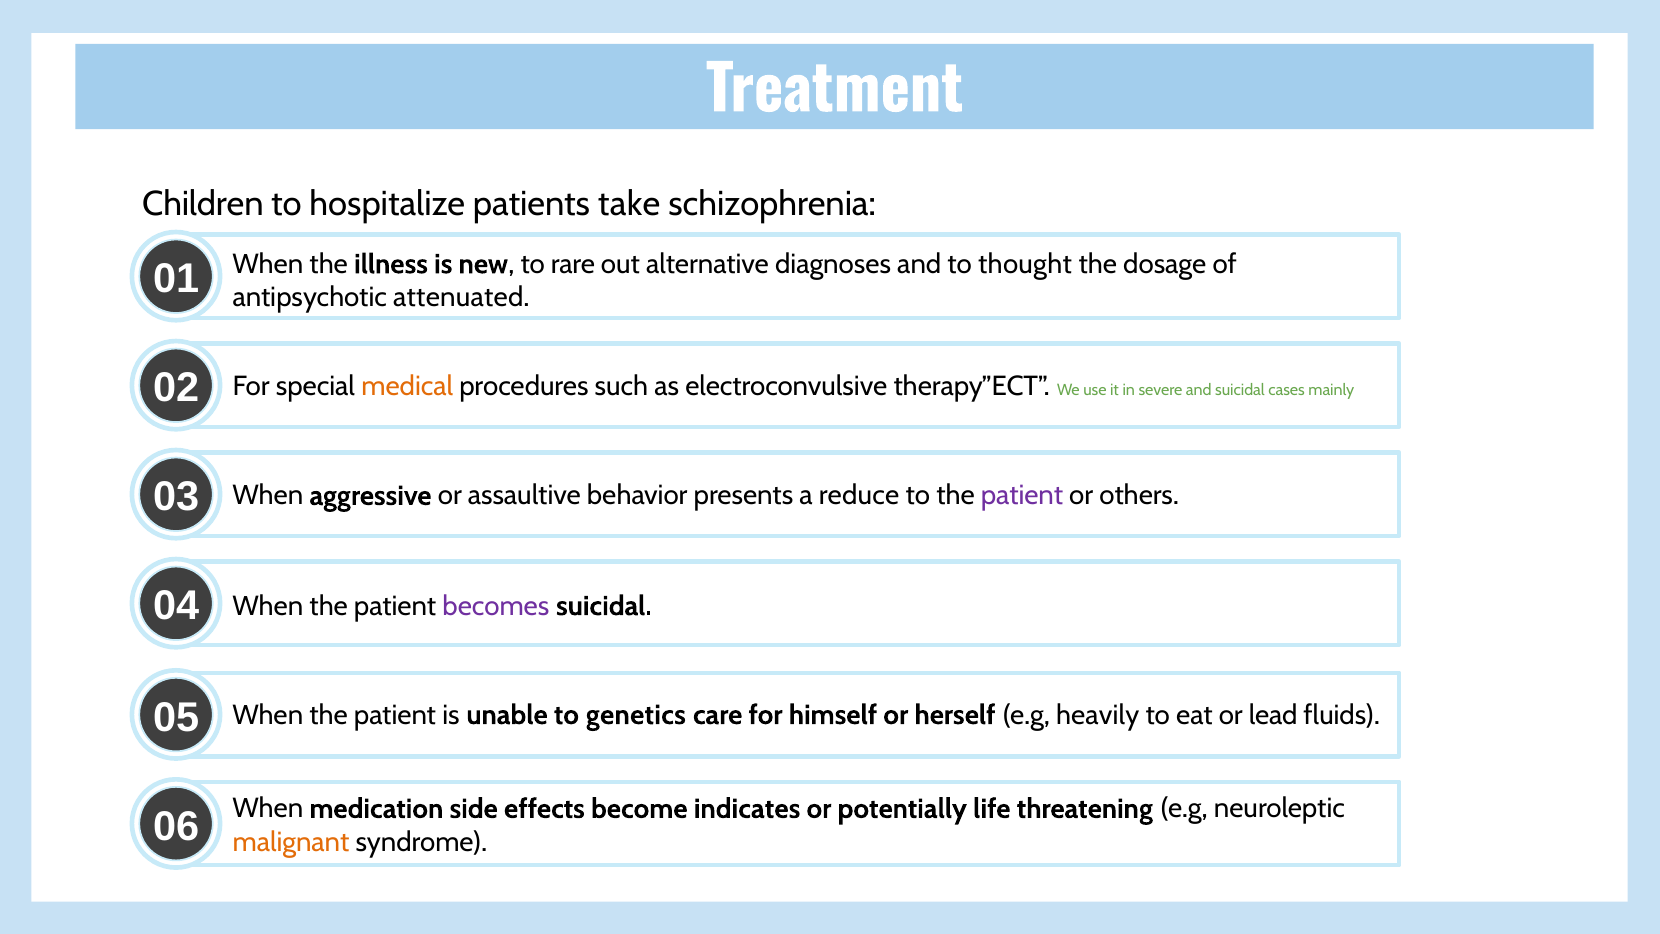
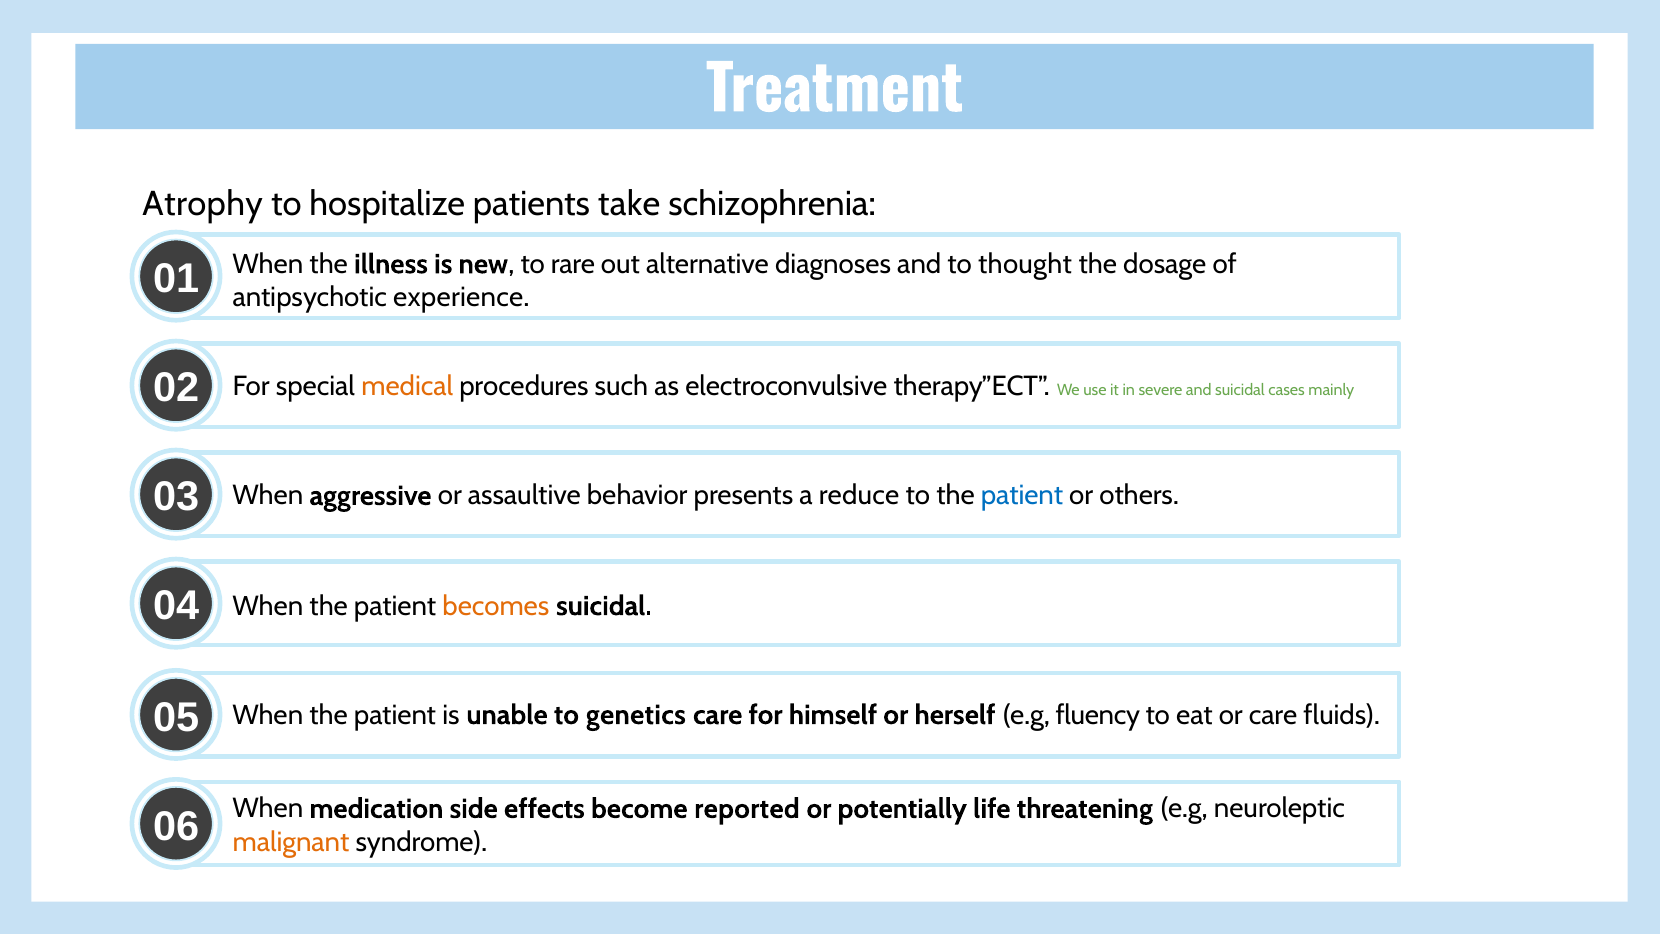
Children: Children -> Atrophy (203, 204)
attenuated: attenuated -> experience (461, 297)
patient colour: purple -> blue (1022, 496)
becomes colour: purple -> orange (496, 606)
heavily: heavily -> fluency (1098, 715)
or lead: lead -> care (1273, 715)
indicates: indicates -> reported (747, 809)
